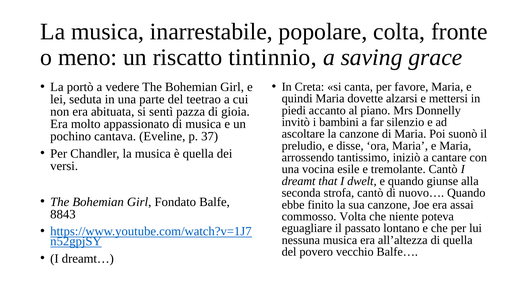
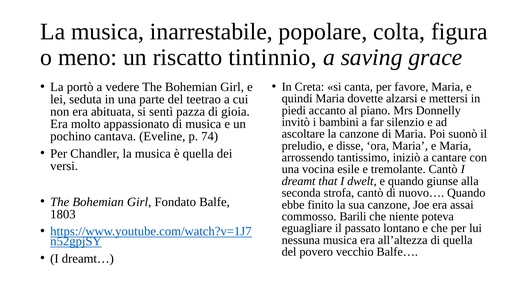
fronte: fronte -> figura (459, 32)
37: 37 -> 74 (210, 136)
8843: 8843 -> 1803 (63, 214)
Volta: Volta -> Barili (353, 216)
